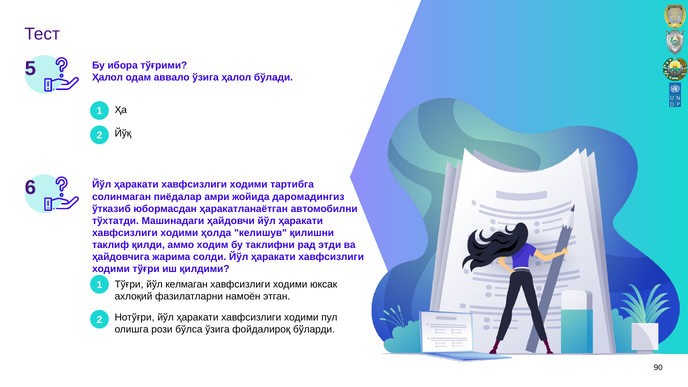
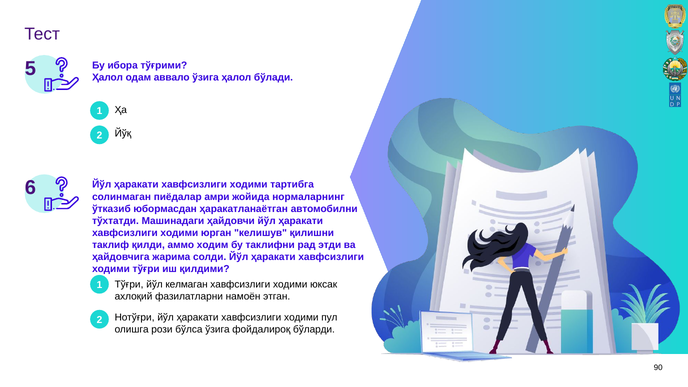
даромадингиз: даромадингиз -> нормаларнинг (308, 197)
ҳолда: ҳолда -> юрган (216, 233)
